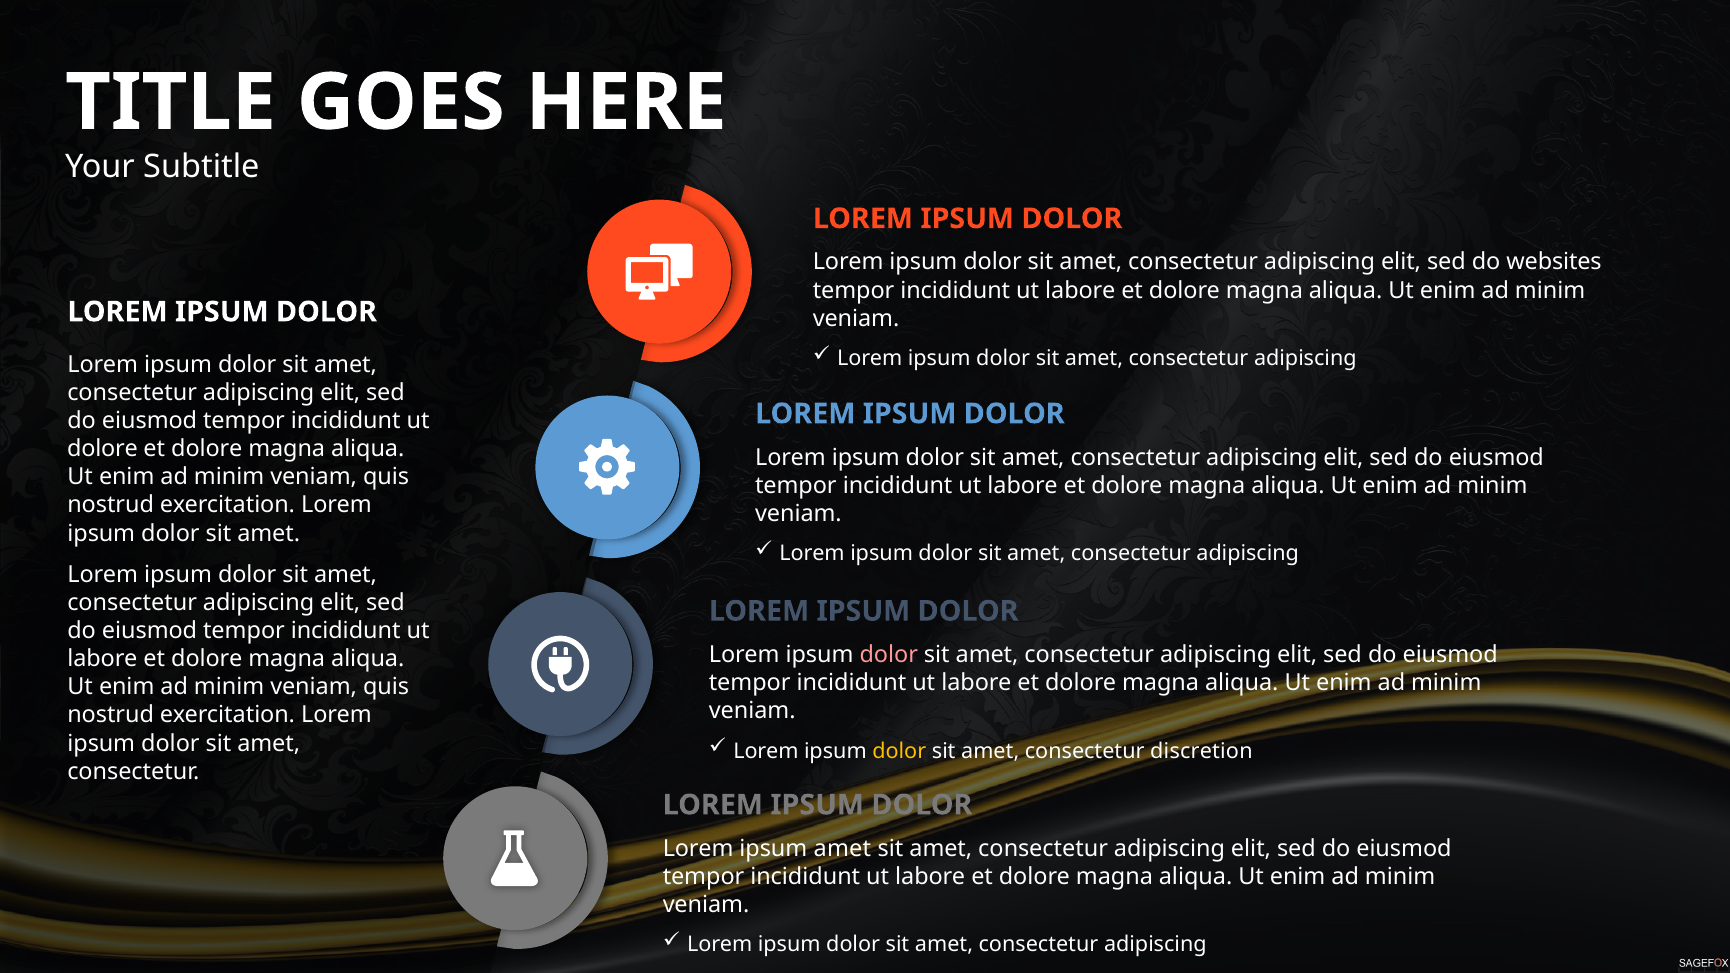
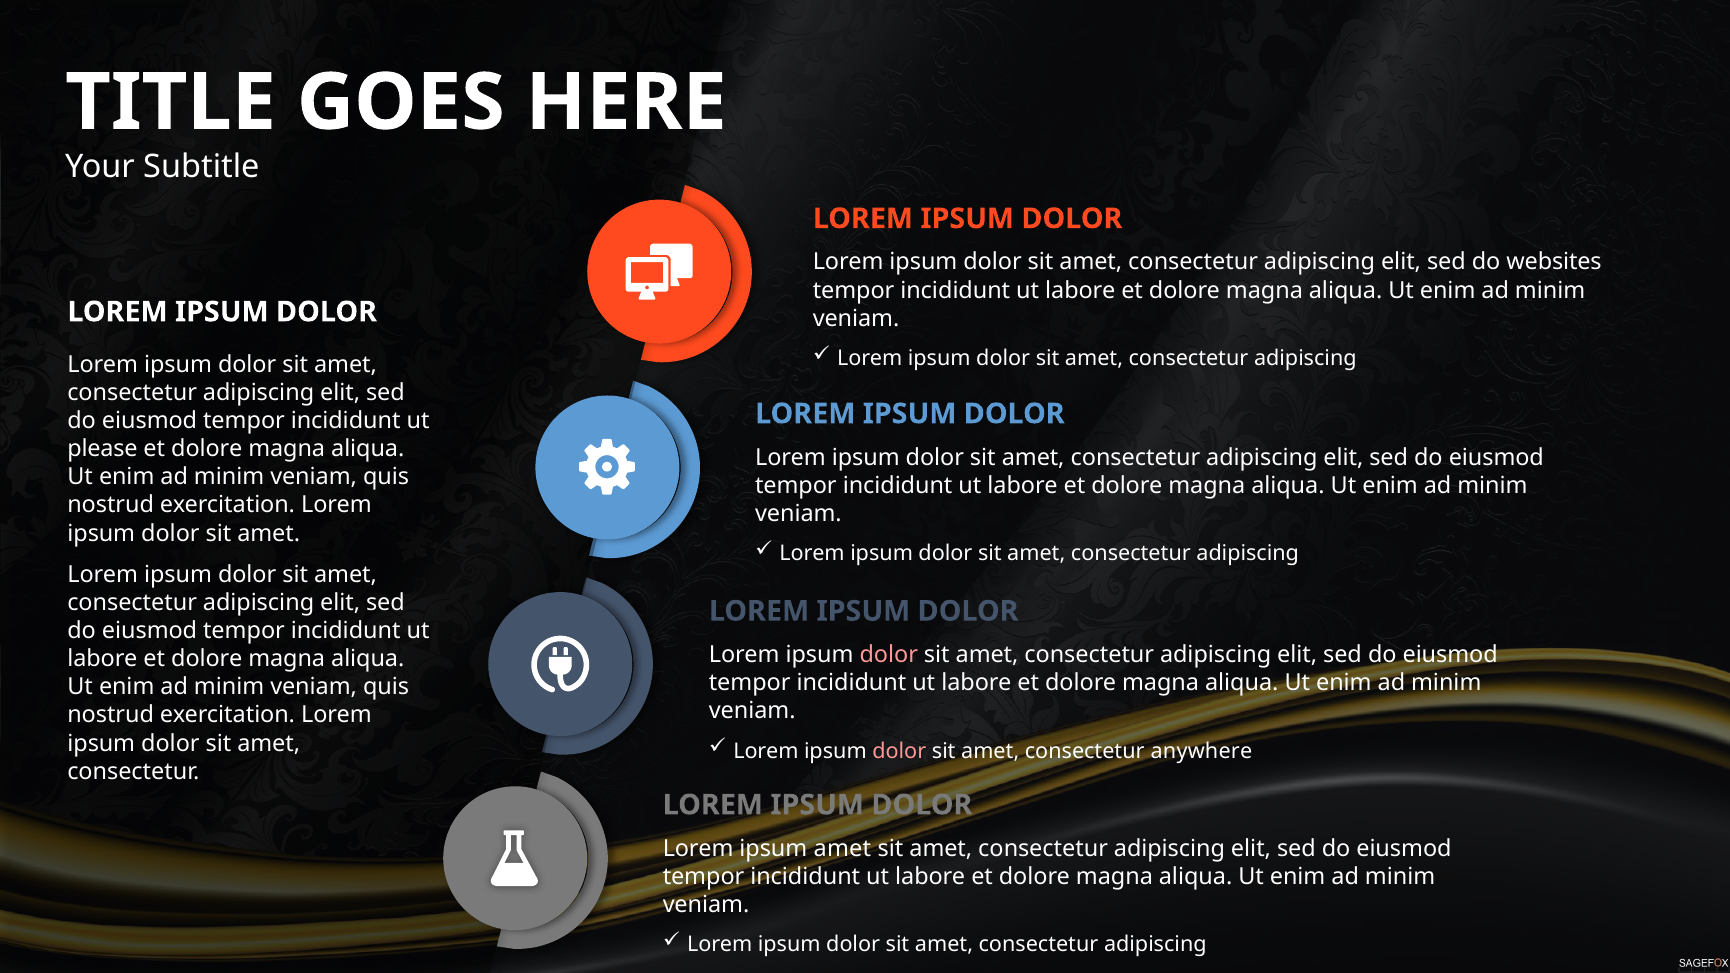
dolore: dolore -> please (102, 449)
dolor colour: yellow -> pink (899, 751)
discretion: discretion -> anywhere (1201, 751)
